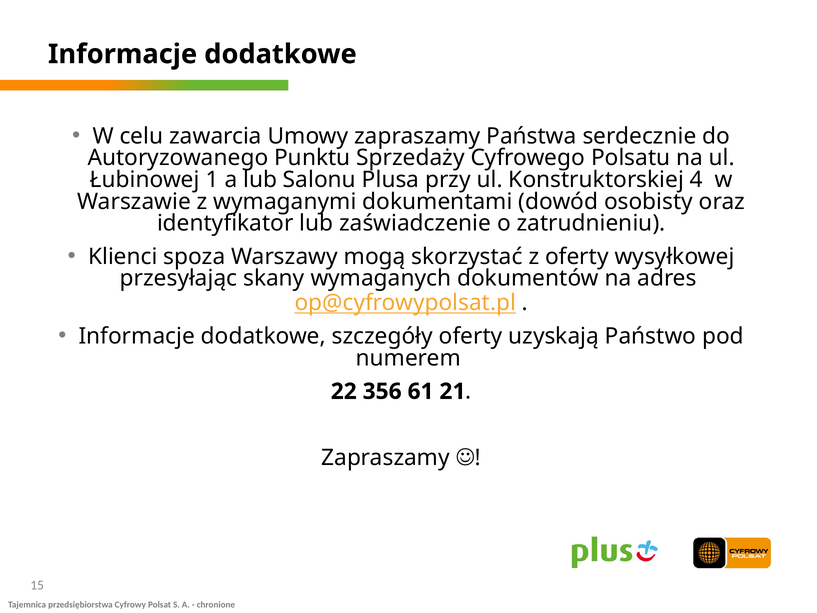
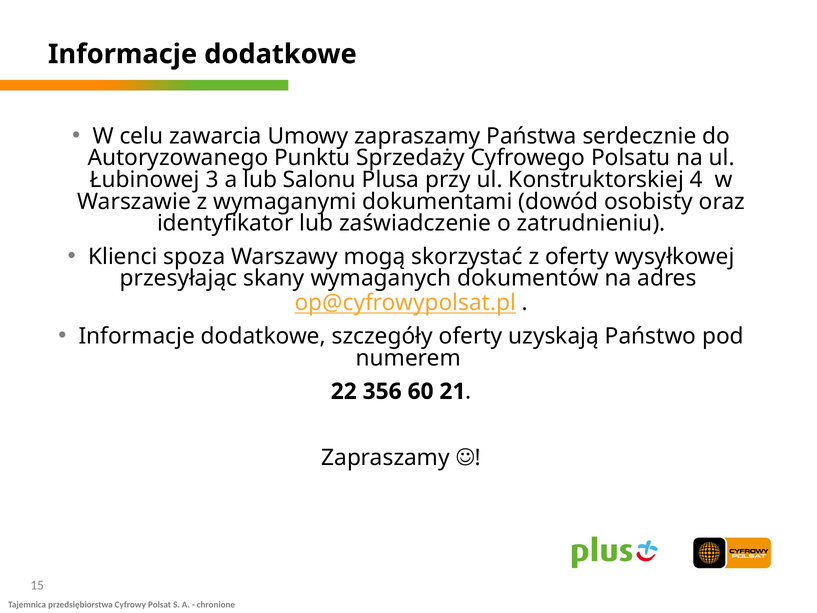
1: 1 -> 3 (212, 180)
61: 61 -> 60 (421, 391)
